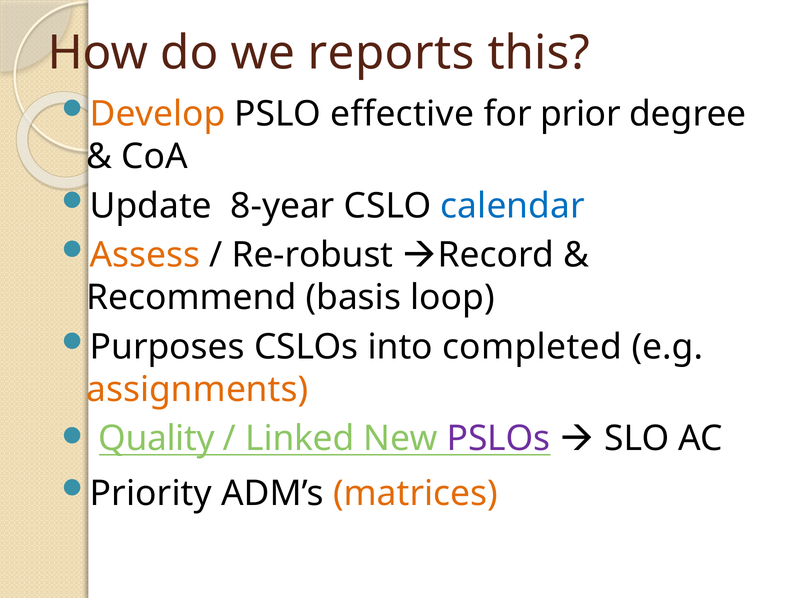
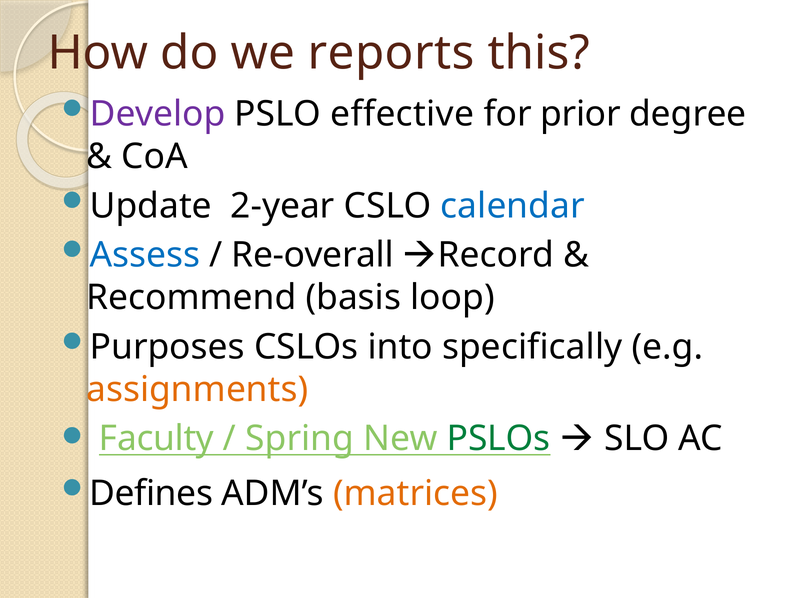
Develop colour: orange -> purple (158, 114)
8-year: 8-year -> 2-year (283, 206)
Assess colour: orange -> blue (145, 255)
Re-robust: Re-robust -> Re-overall (313, 255)
completed: completed -> specifically (532, 347)
Quality: Quality -> Faculty (156, 438)
Linked: Linked -> Spring (300, 438)
PSLOs colour: purple -> green (499, 438)
Priority: Priority -> Defines (151, 493)
